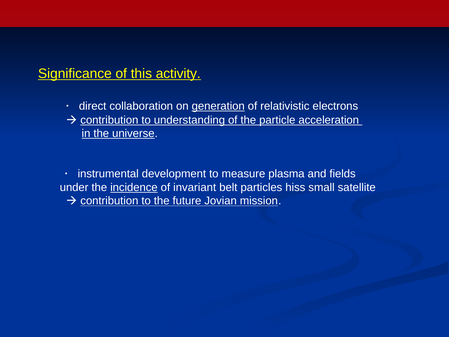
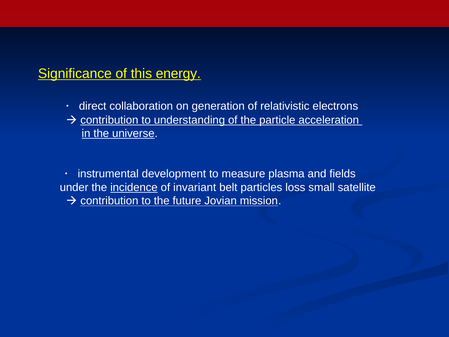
activity: activity -> energy (178, 74)
generation underline: present -> none (218, 106)
hiss: hiss -> loss (295, 187)
